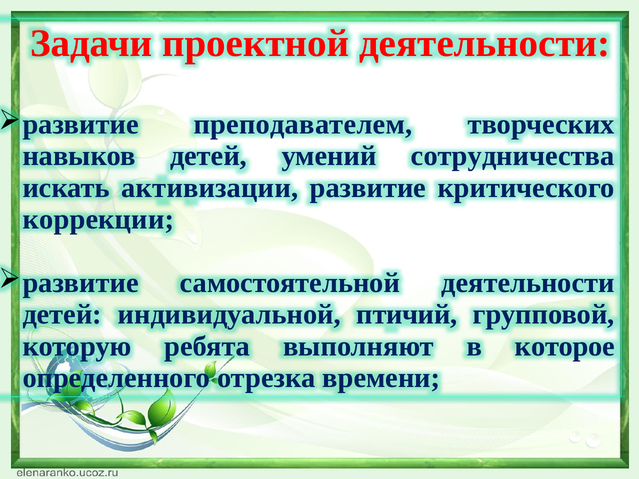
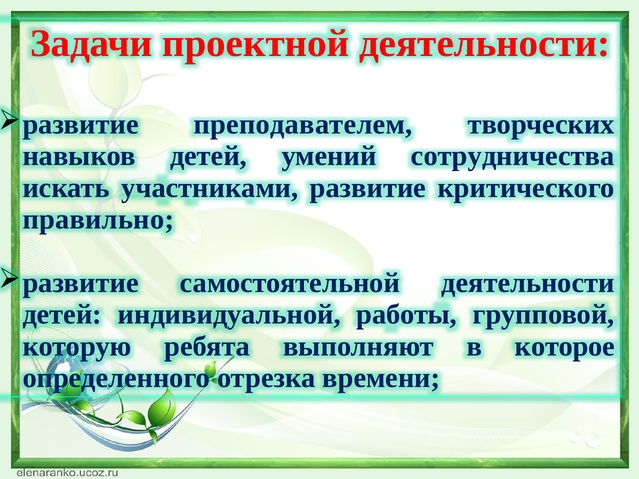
активизации: активизации -> участниками (210, 188)
коррекции: коррекции -> правильно (98, 220)
птичий: птичий -> работы (407, 315)
